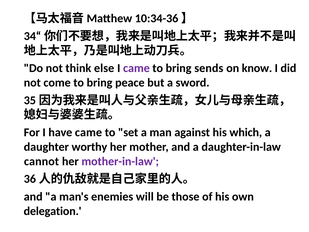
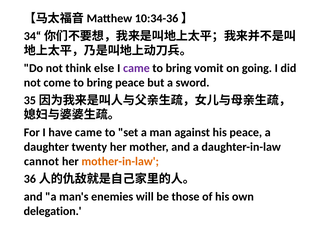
sends: sends -> vomit (209, 68)
know: know -> going (257, 68)
his which: which -> peace (246, 132)
worthy: worthy -> twenty (89, 147)
mother-in-law colour: purple -> orange (120, 161)
